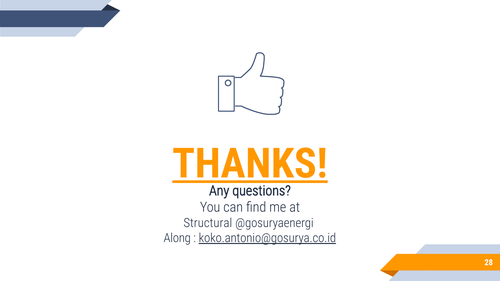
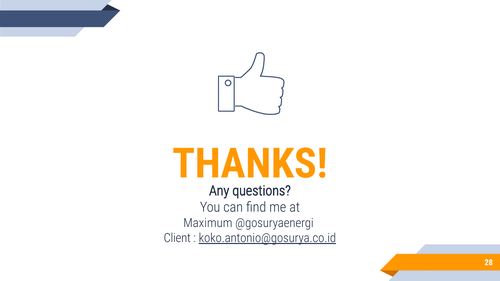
THANKS underline: present -> none (250, 164)
Structural: Structural -> Maximum (208, 223)
Along: Along -> Client (177, 238)
